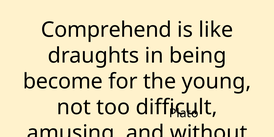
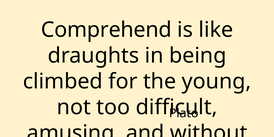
become: become -> climbed (63, 81)
